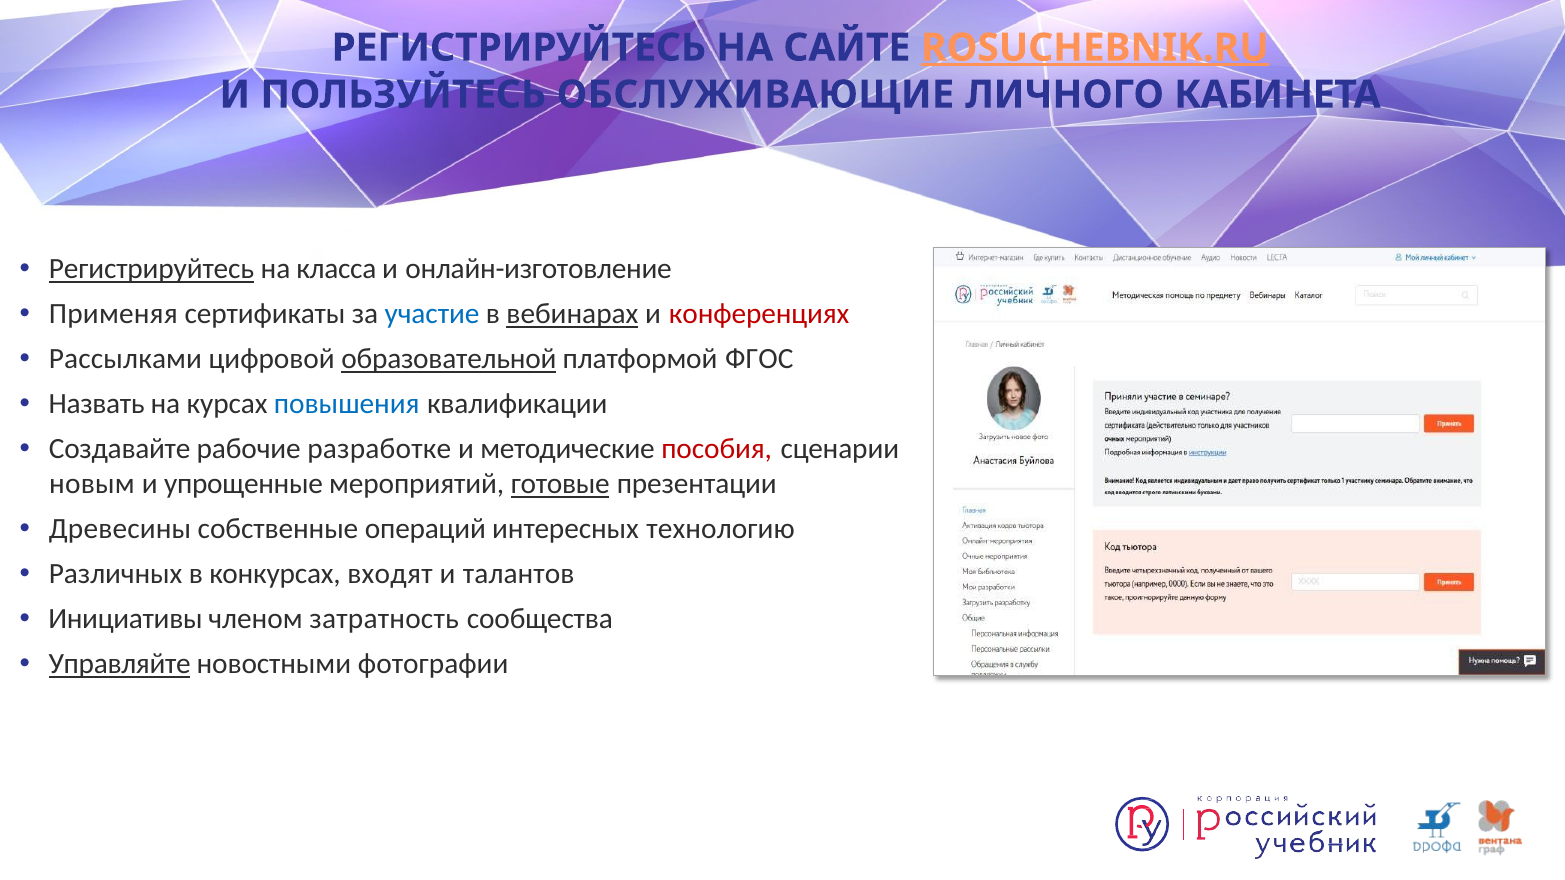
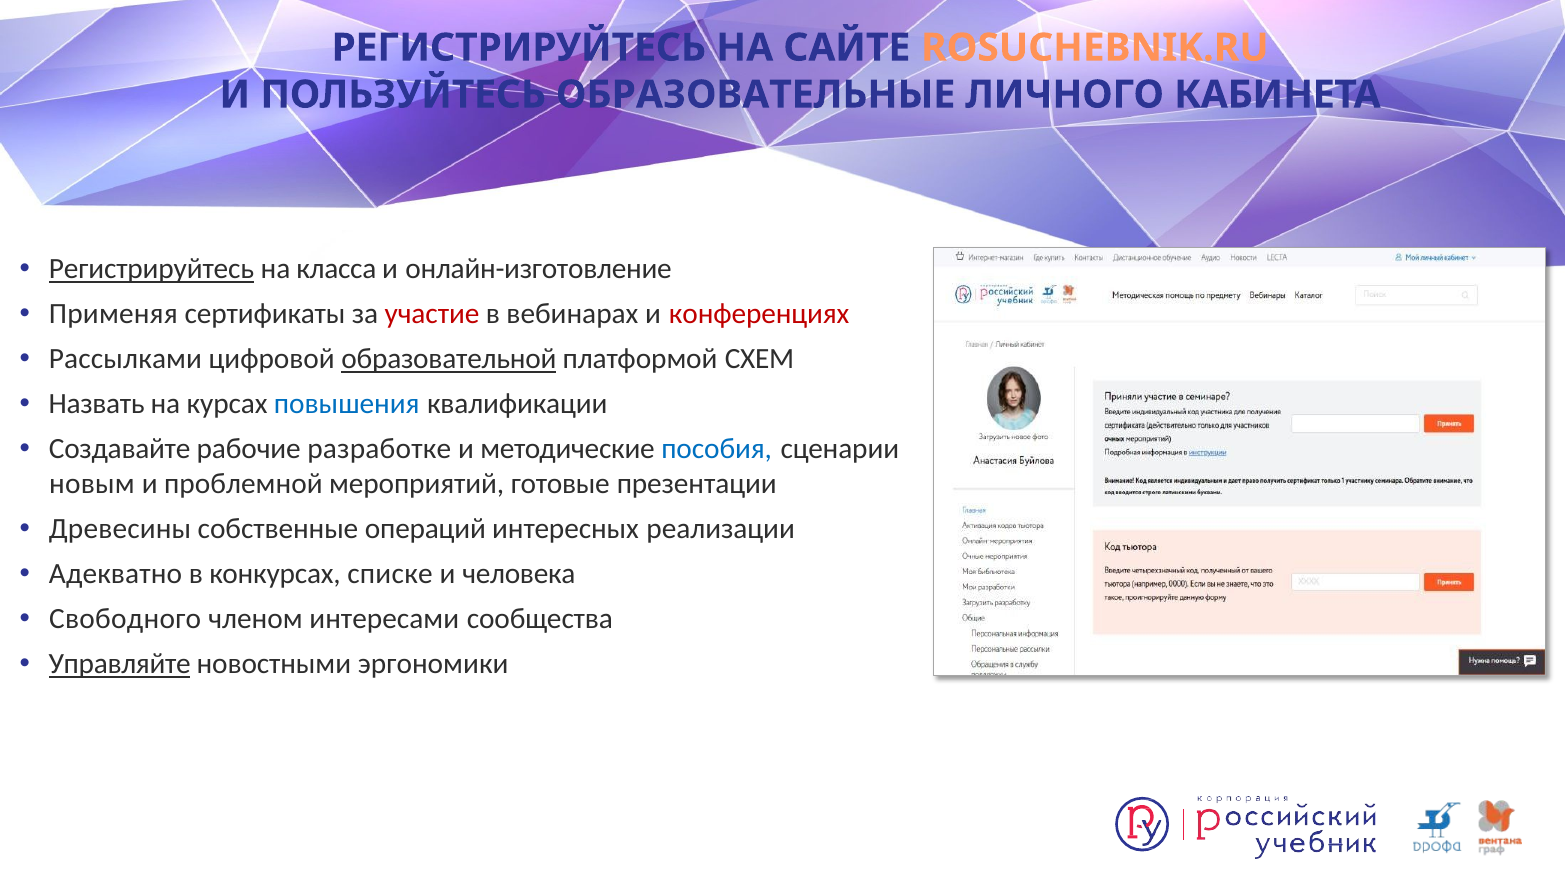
ROSUCHEBNIK.RU underline: present -> none (1095, 48)
ОБСЛУЖИВАЮЩИЕ: ОБСЛУЖИВАЮЩИЕ -> ОБРАЗОВАТЕЛЬНЫЕ (756, 95)
участие colour: blue -> red (432, 314)
вебинарах underline: present -> none (572, 314)
ФГОС: ФГОС -> СХЕМ (760, 359)
пособия colour: red -> blue (717, 449)
упрощенные: упрощенные -> проблемной (243, 484)
готовые underline: present -> none (560, 484)
технологию: технологию -> реализации (721, 529)
Различных: Различных -> Адекватно (116, 574)
входят: входят -> списке (390, 574)
талантов: талантов -> человека (519, 574)
Инициативы: Инициативы -> Свободного (125, 619)
затратность: затратность -> интересами (384, 619)
фотографии: фотографии -> эргономики (433, 665)
